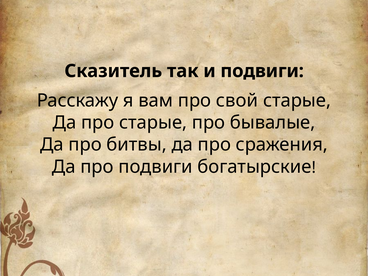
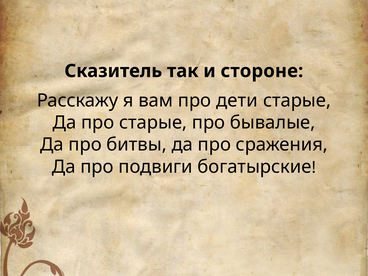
и подвиги: подвиги -> стороне (262, 71)
свой: свой -> дети (237, 100)
